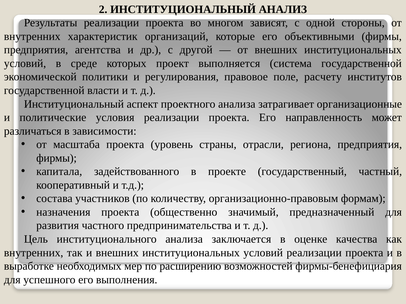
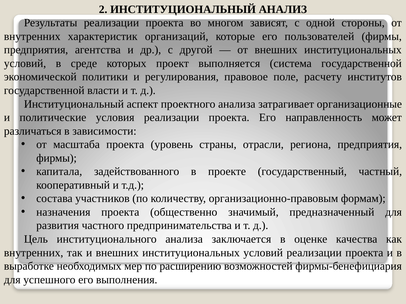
объективными: объективными -> пользователей (319, 36)
